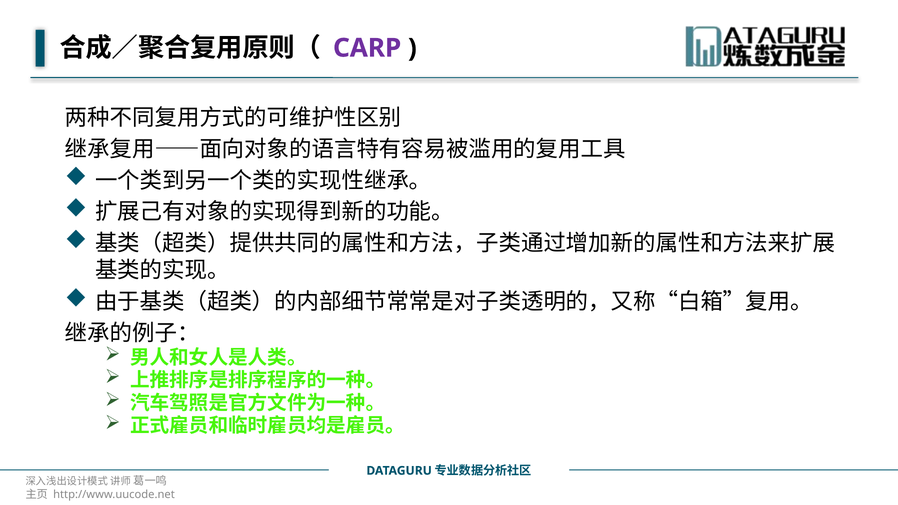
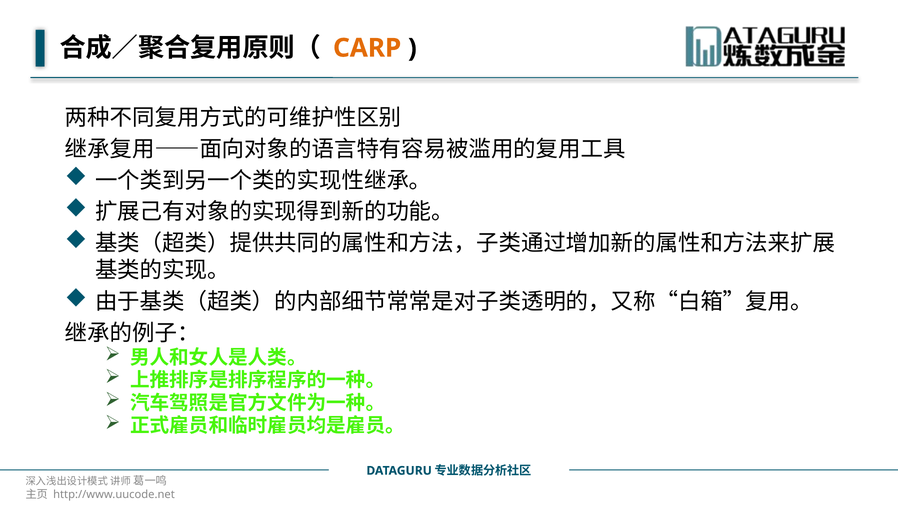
CARP colour: purple -> orange (367, 48)
